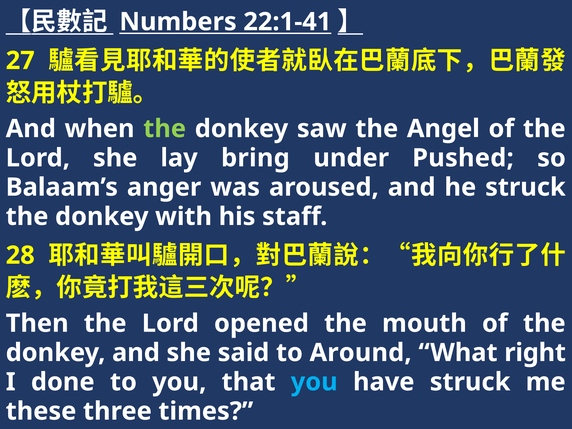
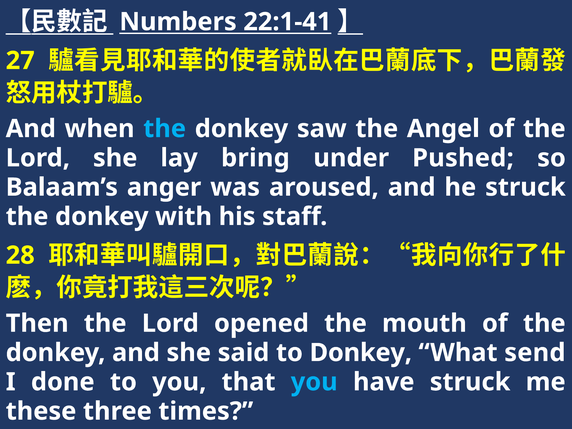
the colour: light green -> light blue (165, 129)
to Around: Around -> Donkey (361, 353)
right: right -> send (535, 353)
